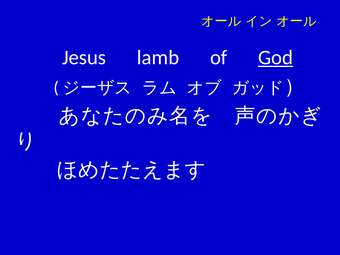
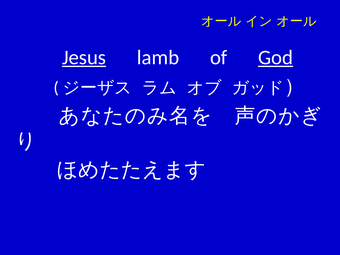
Jesus underline: none -> present (84, 57)
